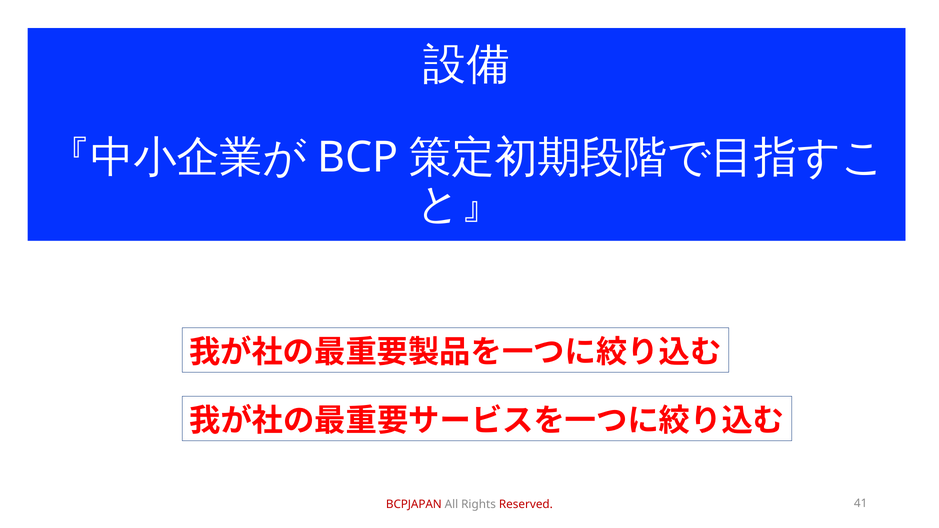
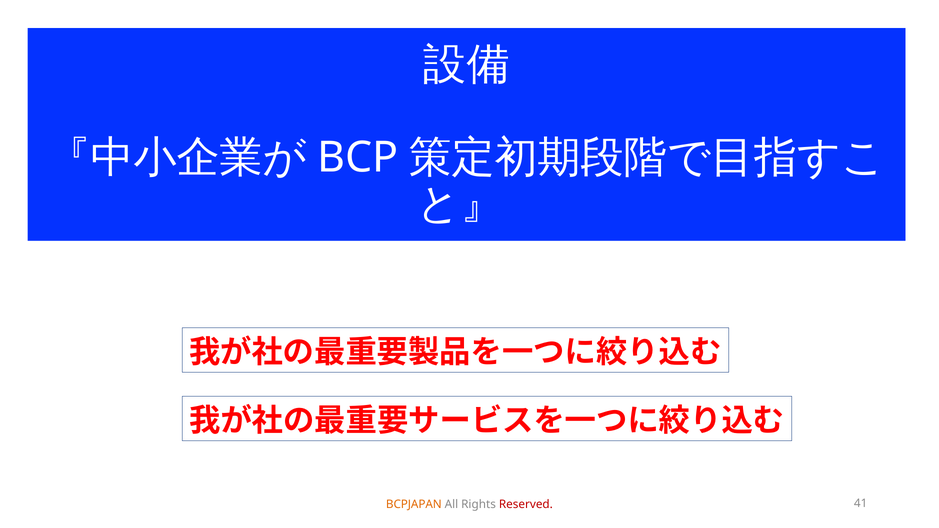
BCPJAPAN colour: red -> orange (414, 504)
